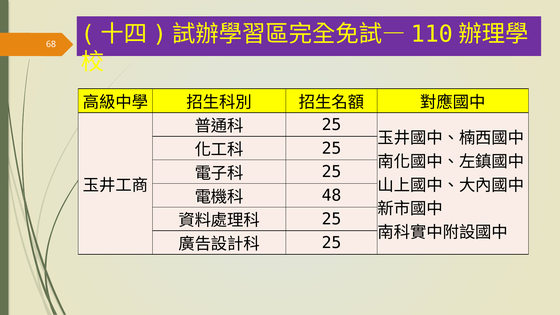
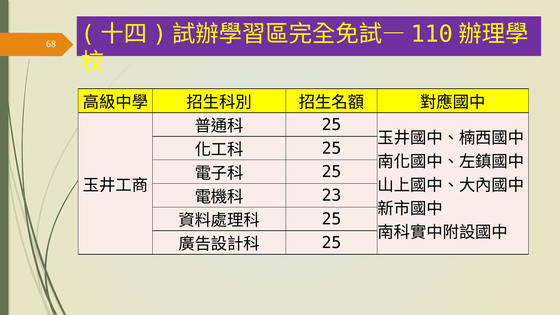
48: 48 -> 23 (332, 196)
